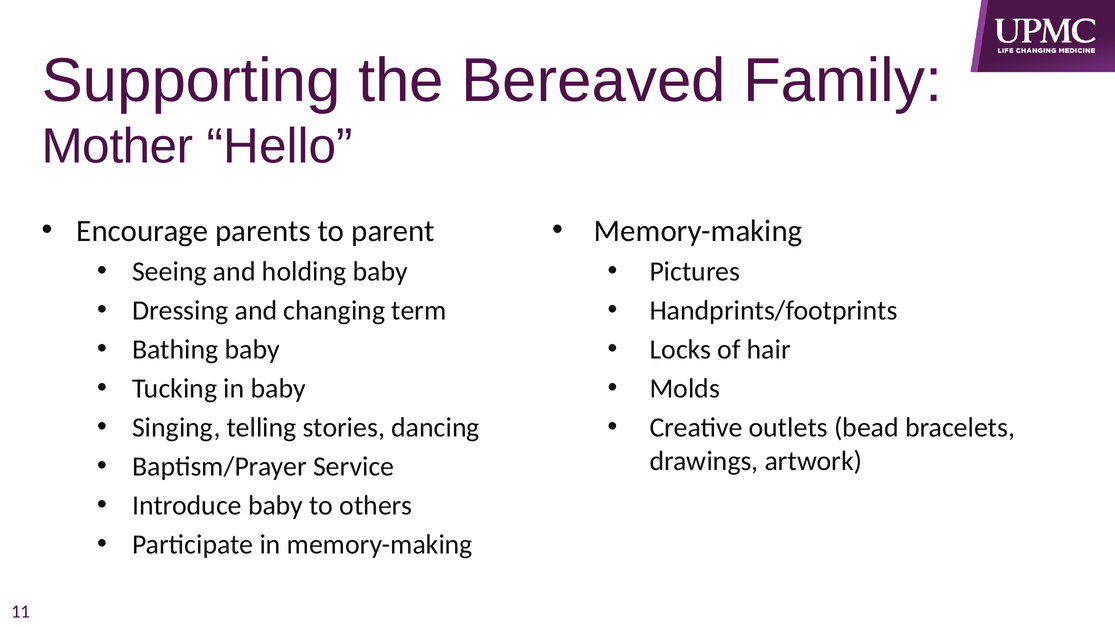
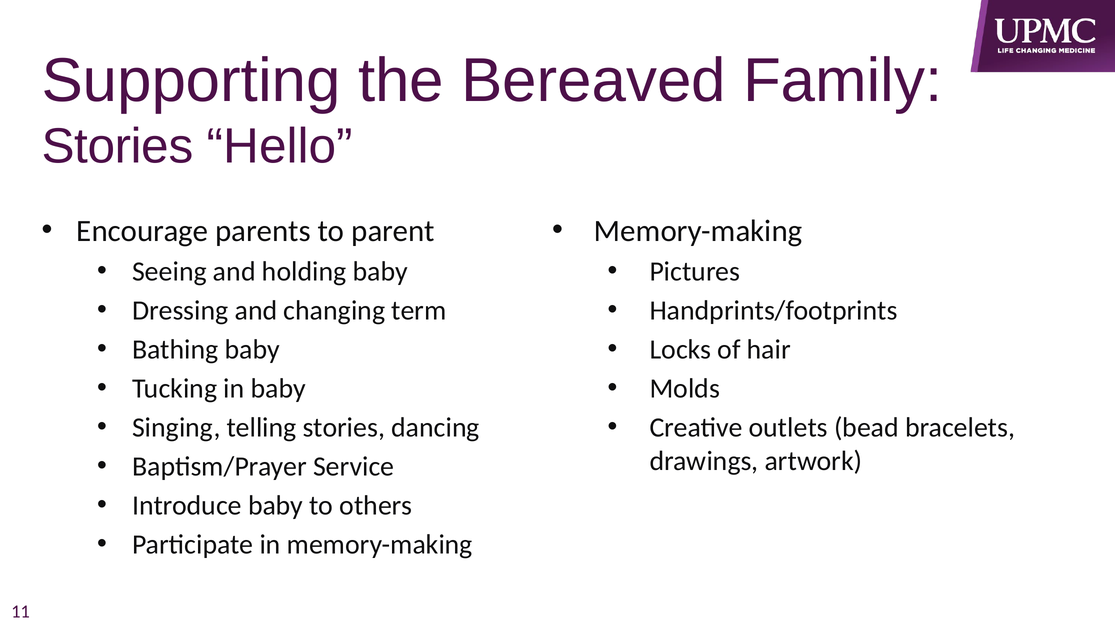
Mother: Mother -> Stories (118, 147)
